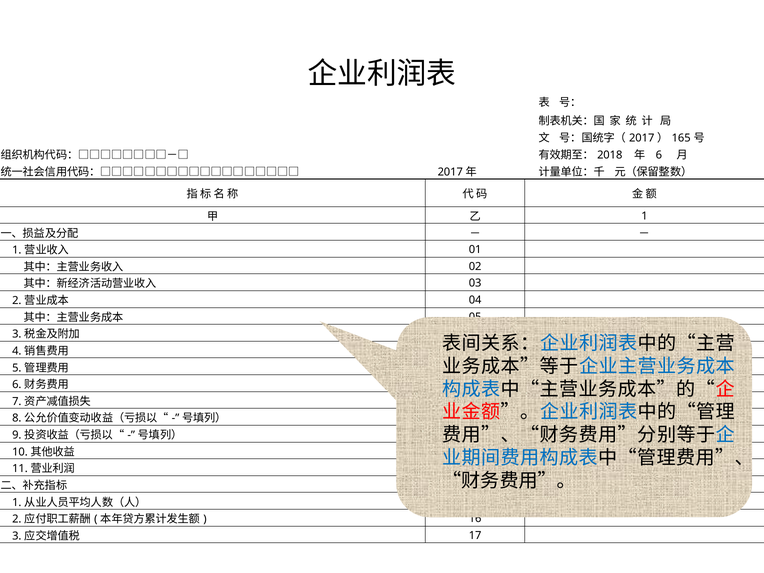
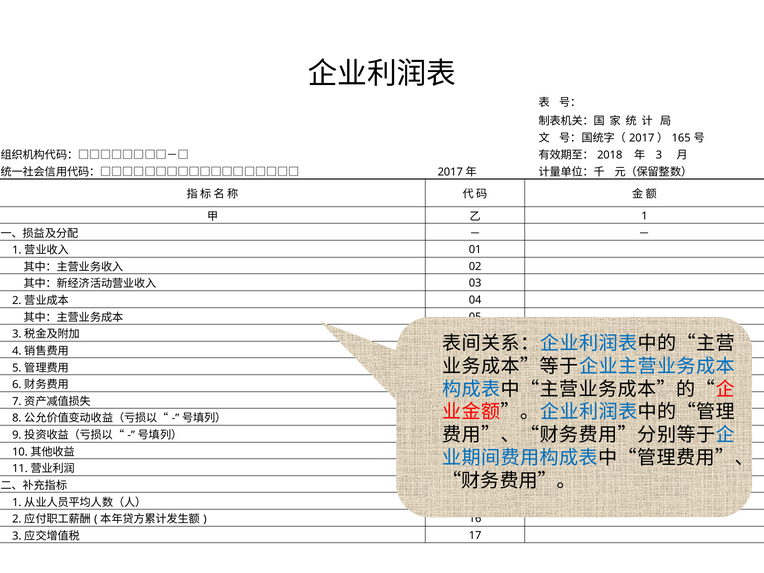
6: 6 -> 3 (659, 155)
